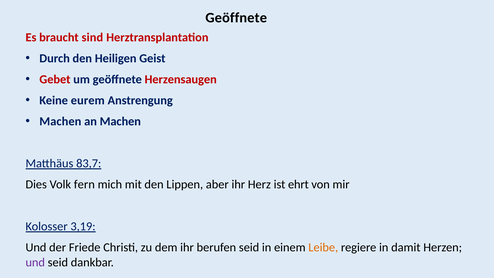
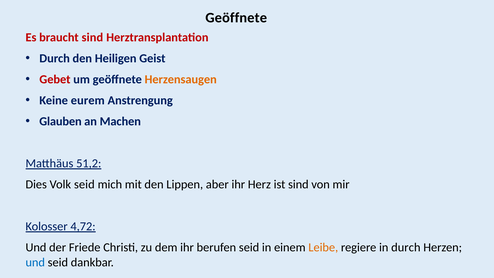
Herzensaugen colour: red -> orange (181, 80)
Machen: Machen -> Glauben (60, 122)
83,7: 83,7 -> 51,2 (89, 163)
Volk fern: fern -> seid (84, 184)
ist ehrt: ehrt -> sind (298, 184)
3,19: 3,19 -> 4,72 (83, 226)
in damit: damit -> durch (406, 247)
und colour: purple -> blue (35, 262)
